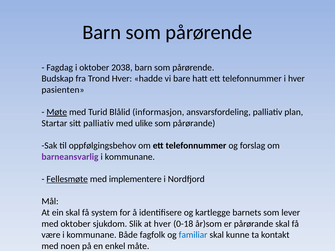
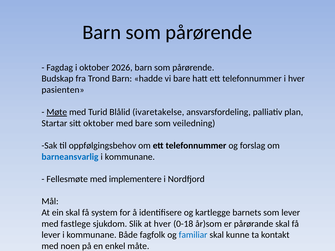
2038: 2038 -> 2026 (122, 68)
Trond Hver: Hver -> Barn (122, 79)
informasjon: informasjon -> ivaretakelse (158, 112)
sitt palliativ: palliativ -> oktober (98, 123)
med ulike: ulike -> bare (144, 123)
som pårørande: pårørande -> veiledning (194, 123)
barneansvarlig colour: purple -> blue (70, 157)
Fellesmøte underline: present -> none (67, 179)
med oktober: oktober -> fastlege (76, 224)
være: være -> lever (51, 235)
